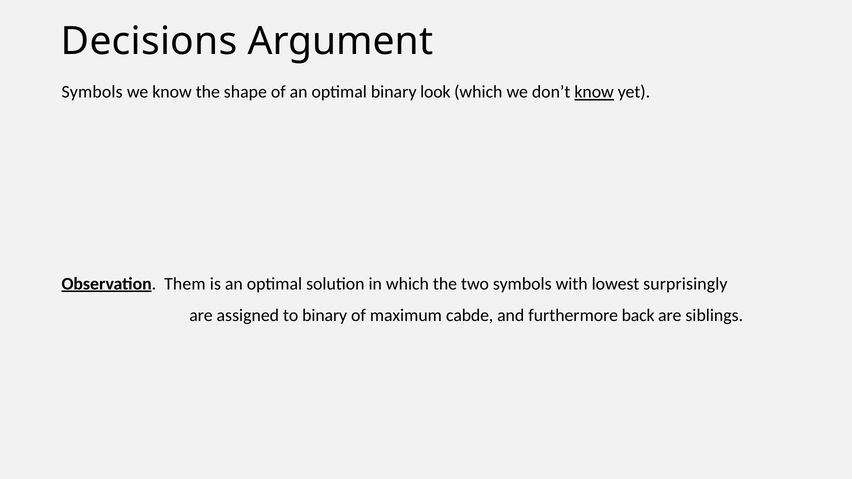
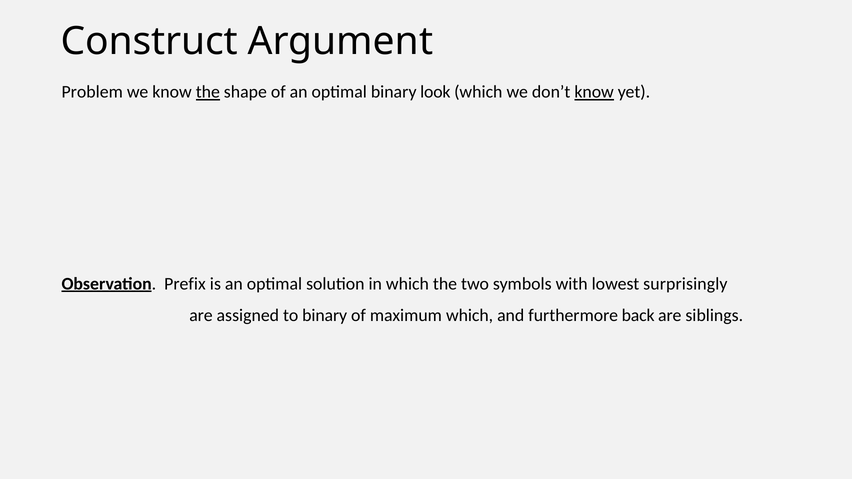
Decisions: Decisions -> Construct (149, 41)
Symbols: Symbols -> Problem (92, 92)
the underline: none -> present (208, 92)
Them: Them -> Prefix (185, 284)
maximum cabde: cabde -> which (470, 316)
